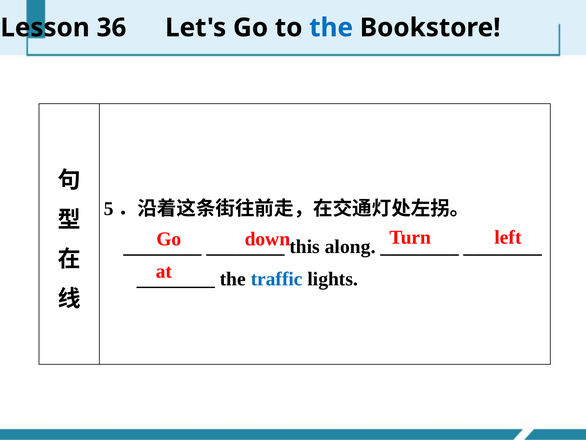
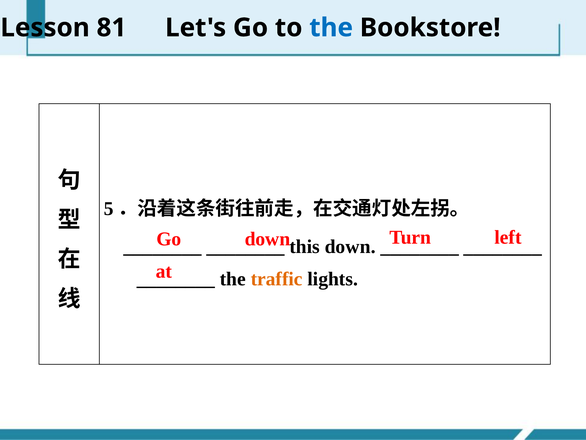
36: 36 -> 81 (111, 28)
this along: along -> down (350, 246)
traffic colour: blue -> orange (277, 279)
